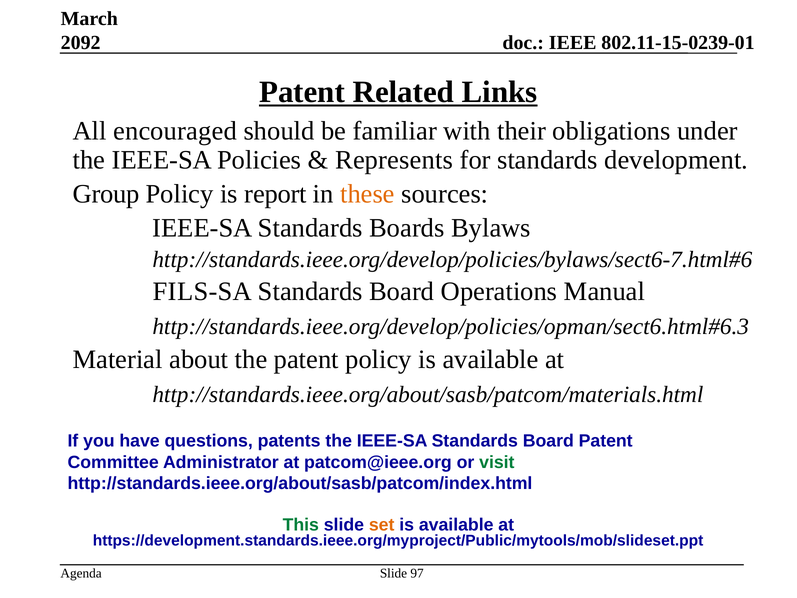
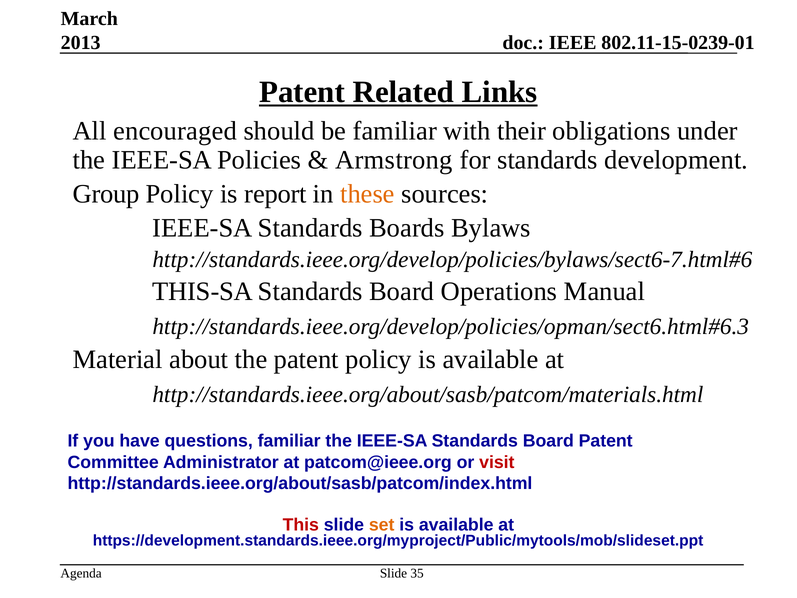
2092: 2092 -> 2013 (81, 43)
Represents: Represents -> Armstrong (394, 160)
FILS-SA: FILS-SA -> THIS-SA (203, 291)
questions patents: patents -> familiar (289, 441)
visit colour: green -> red (497, 462)
This colour: green -> red (301, 525)
97: 97 -> 35 (417, 573)
